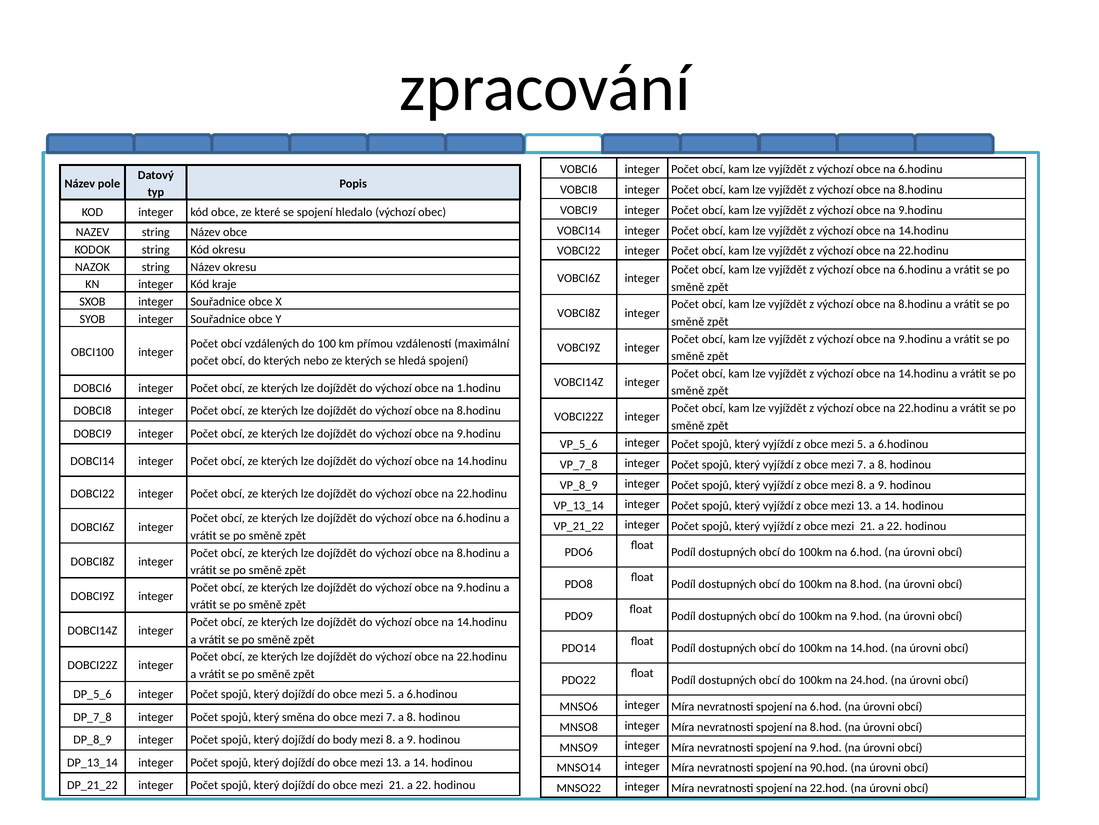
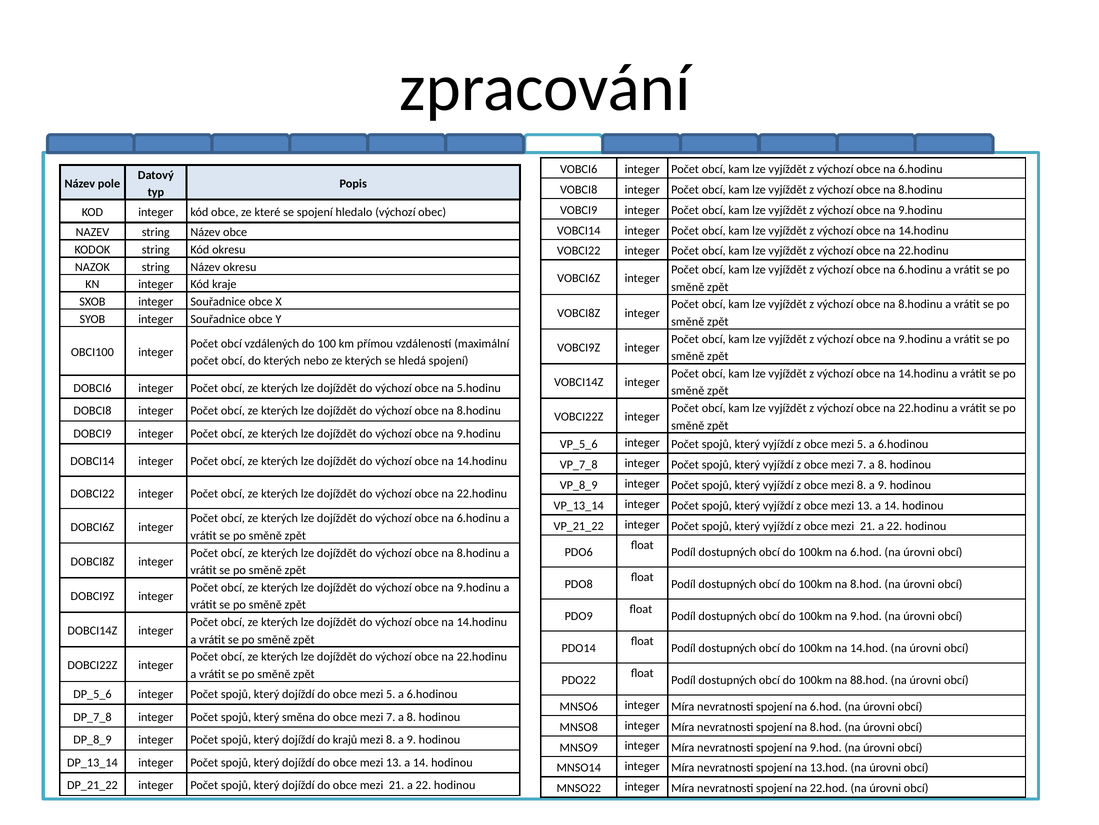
1.hodinu: 1.hodinu -> 5.hodinu (479, 388)
24.hod: 24.hod -> 88.hod (869, 680)
body: body -> krajů (345, 739)
90.hod: 90.hod -> 13.hod (829, 767)
